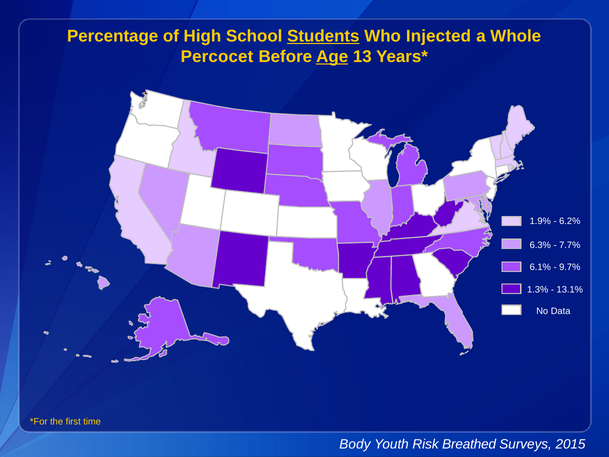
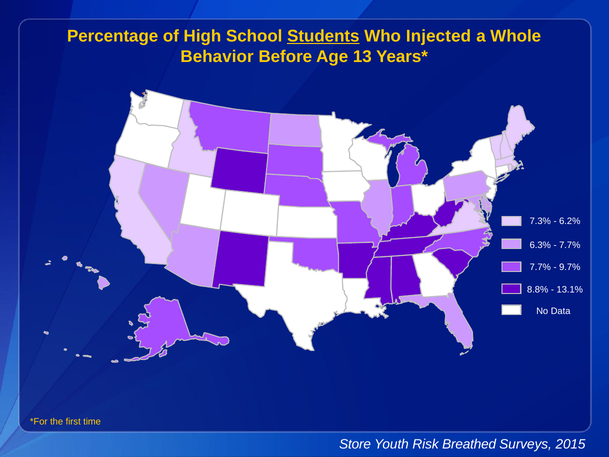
Percocet: Percocet -> Behavior (217, 57)
Age underline: present -> none (332, 57)
1.9%: 1.9% -> 7.3% (540, 221)
6.1%: 6.1% -> 7.7% (540, 267)
1.3%: 1.3% -> 8.8% (538, 290)
Body: Body -> Store (355, 444)
